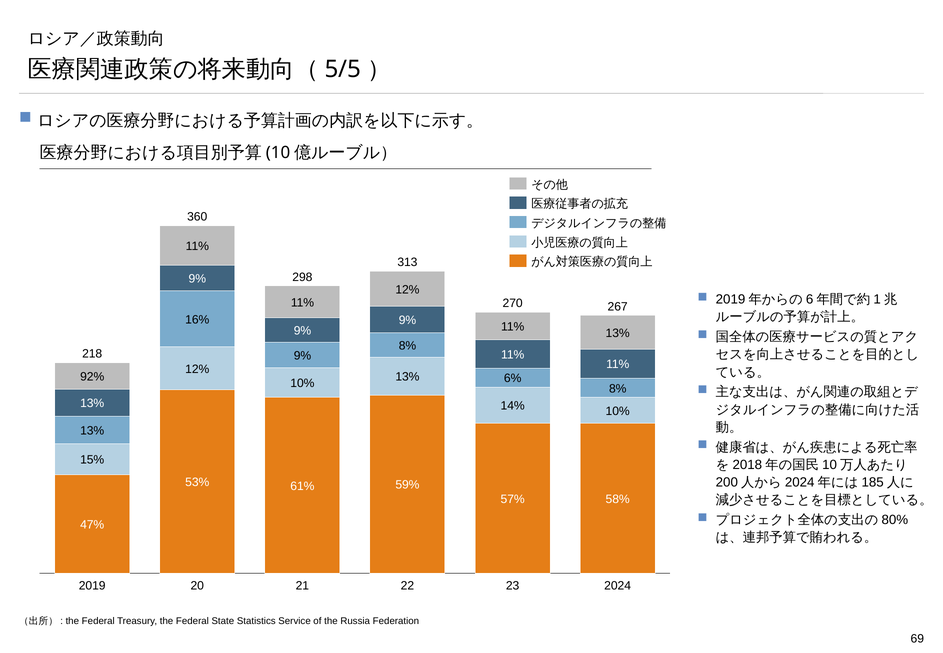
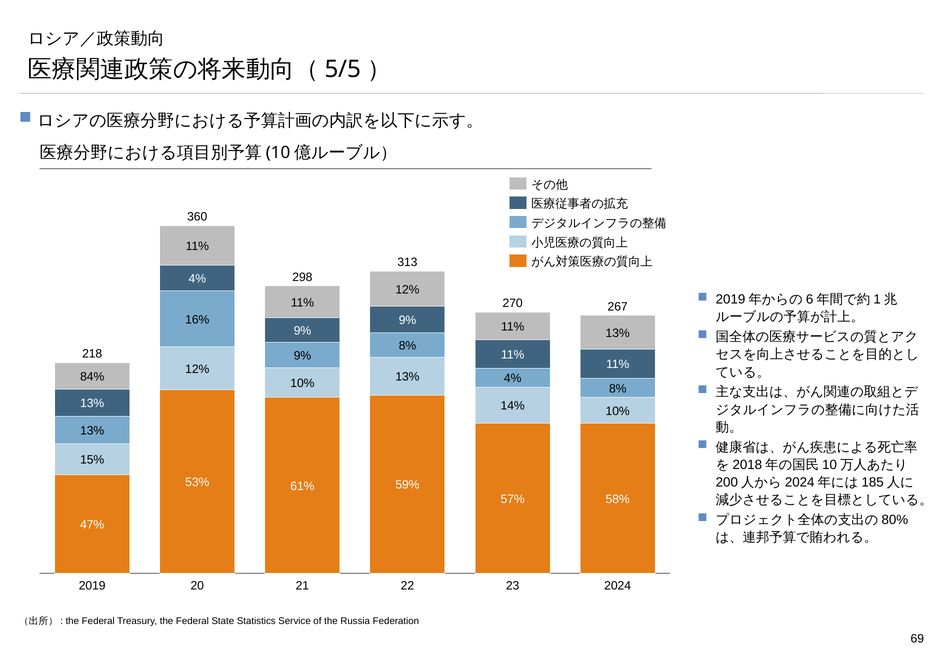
9%: 9% -> 4% (197, 279)
92%: 92% -> 84% (92, 377)
6%: 6% -> 4% (513, 378)
